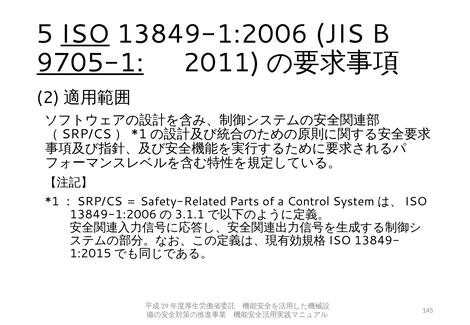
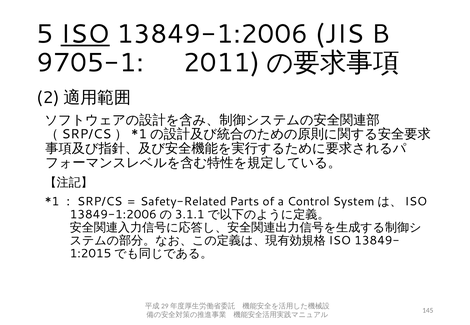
9705-1 underline: present -> none (90, 63)
